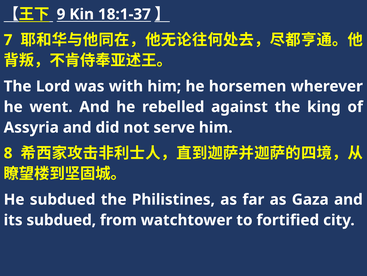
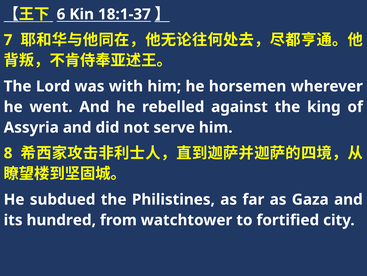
9: 9 -> 6 (61, 14)
its subdued: subdued -> hundred (61, 220)
